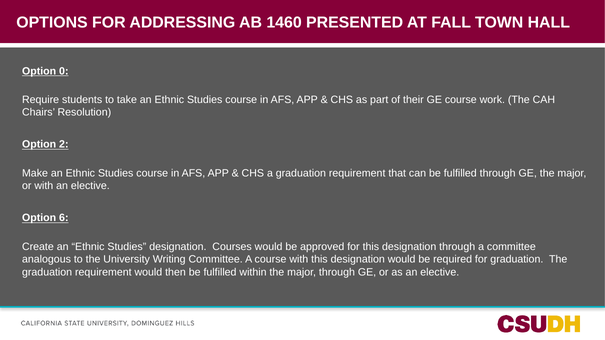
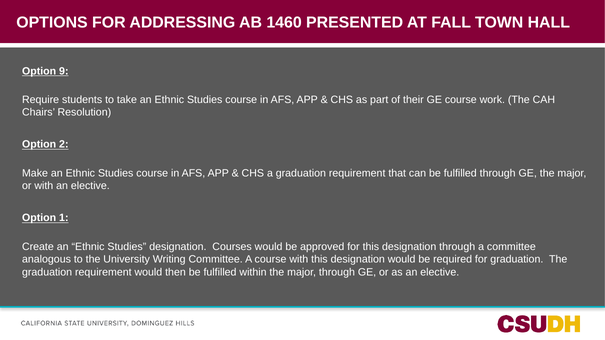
0: 0 -> 9 (64, 71)
6: 6 -> 1 (64, 218)
